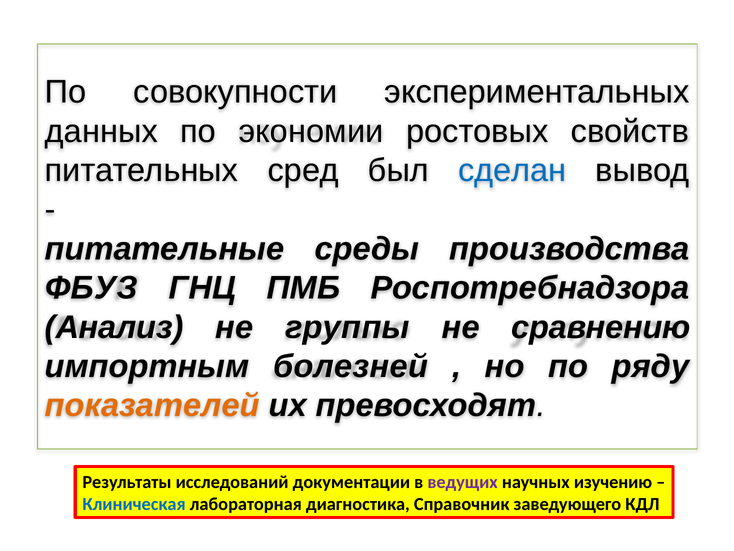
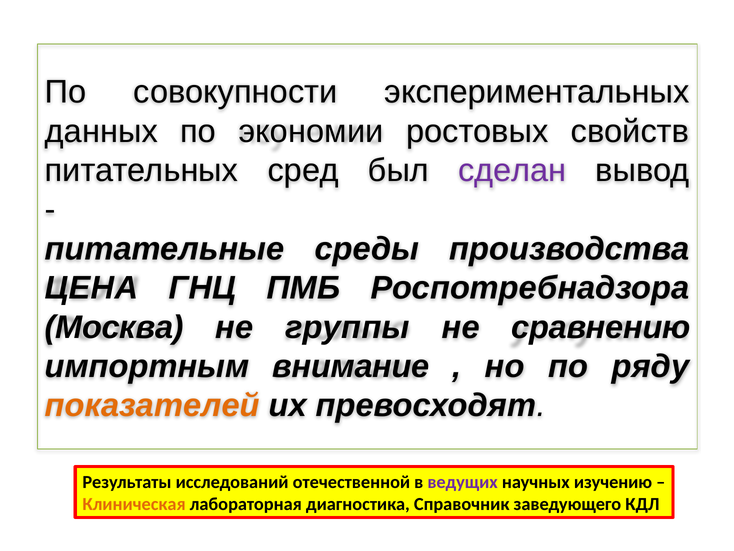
сделан colour: blue -> purple (512, 170)
ФБУЗ: ФБУЗ -> ЦЕНА (91, 288)
Анализ: Анализ -> Москва (114, 327)
болезней: болезней -> внимание (351, 366)
документации: документации -> отечественной (351, 482)
Клиническая colour: blue -> orange (134, 504)
